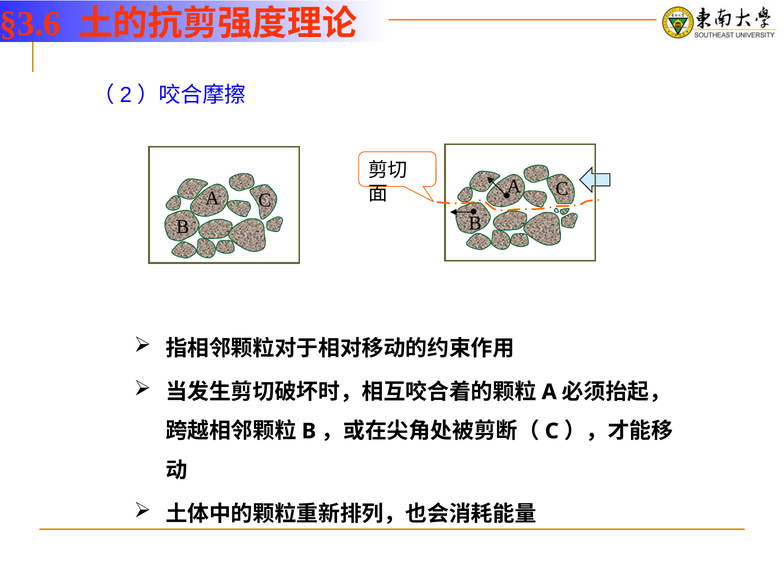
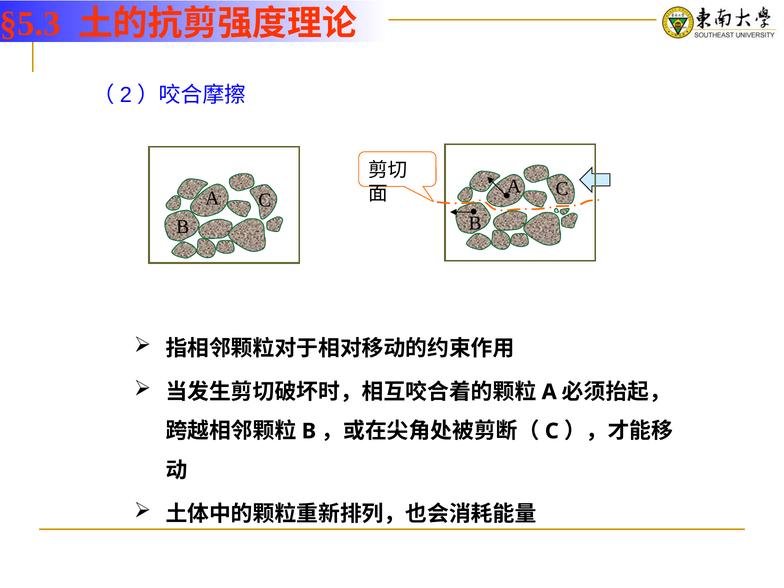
§3.6: §3.6 -> §5.3 (30, 24)
